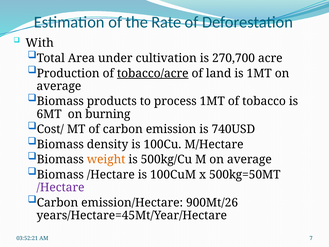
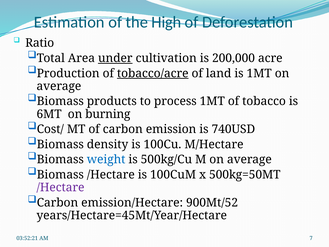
Rate: Rate -> High (166, 22)
With: With -> Ratio (40, 43)
under underline: none -> present (115, 58)
270,700: 270,700 -> 200,000 (233, 58)
weight colour: orange -> blue (106, 159)
900Mt/26: 900Mt/26 -> 900Mt/52 (212, 202)
